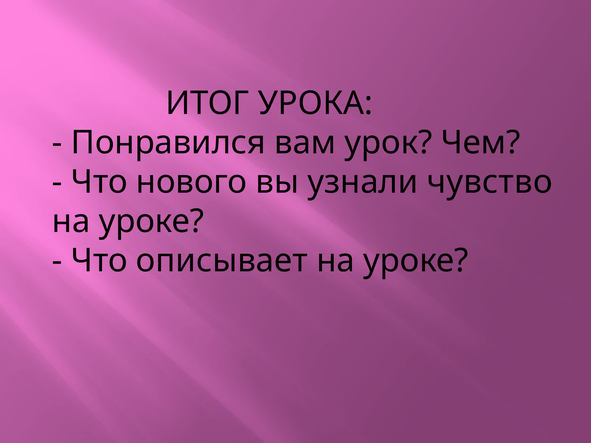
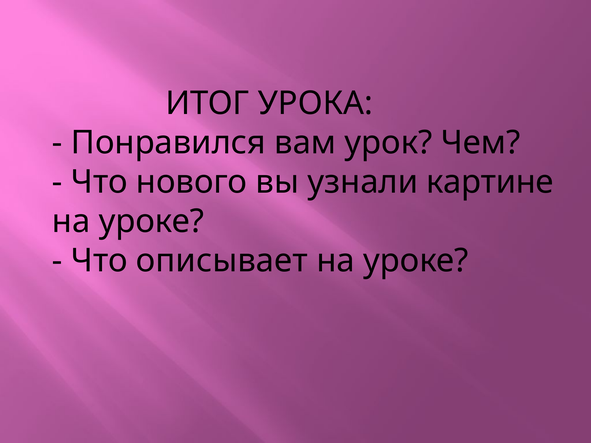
чувство: чувство -> картине (490, 182)
